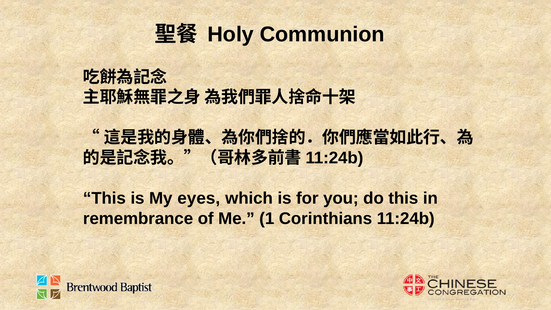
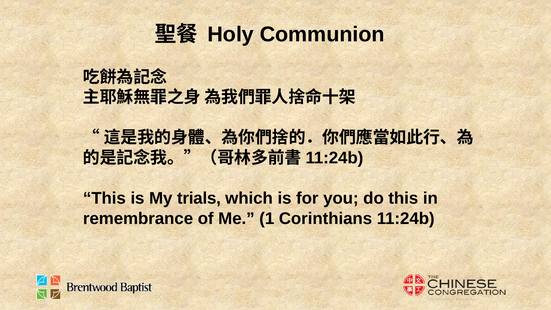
eyes: eyes -> trials (199, 198)
